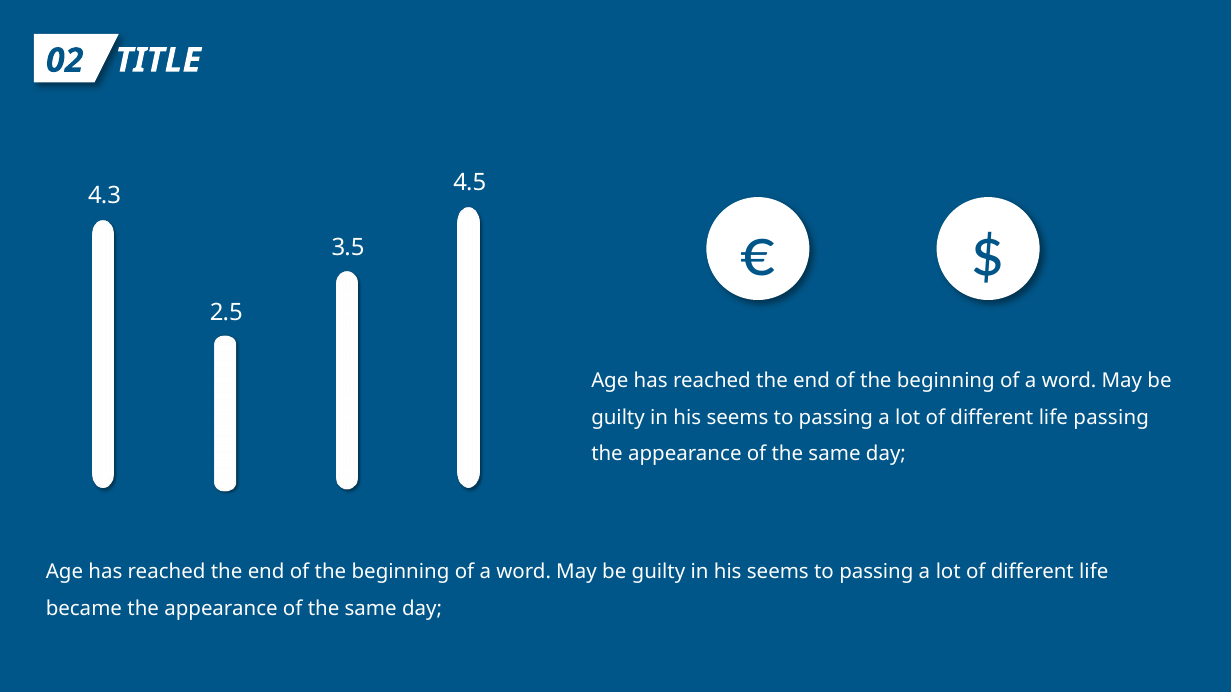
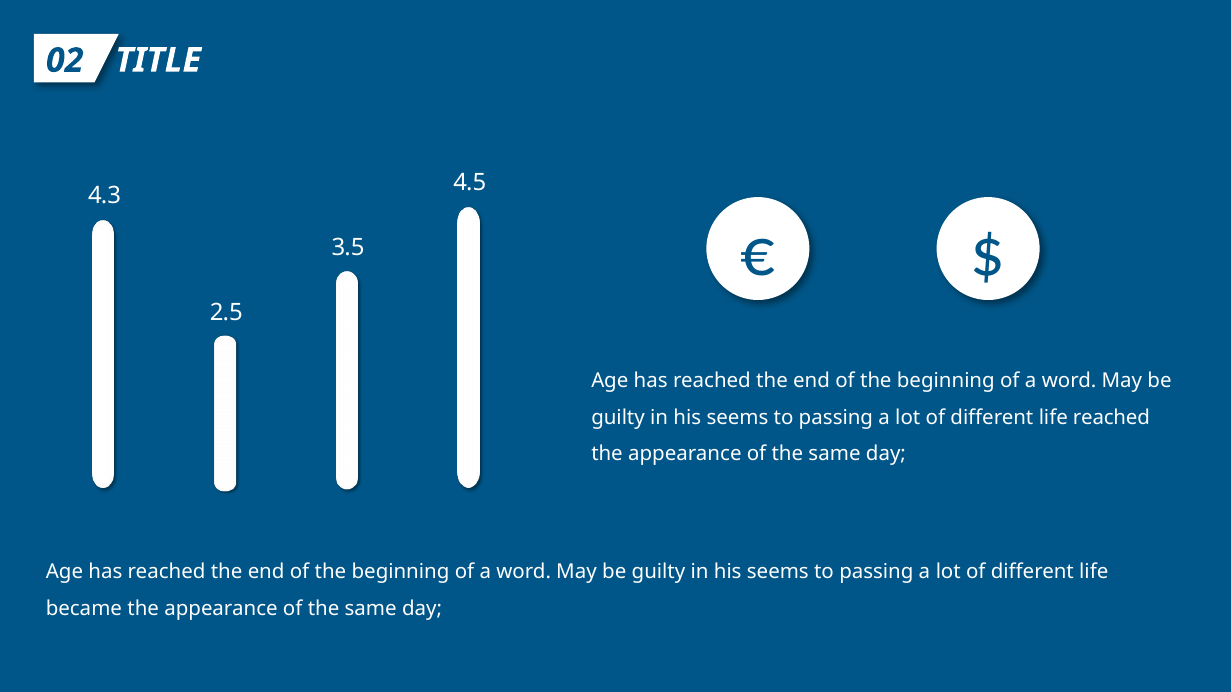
life passing: passing -> reached (1111, 418)
